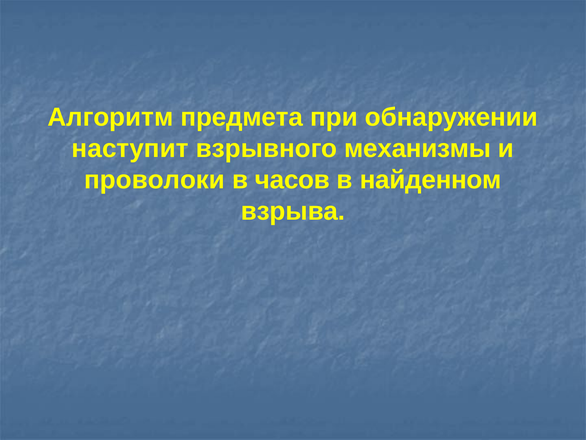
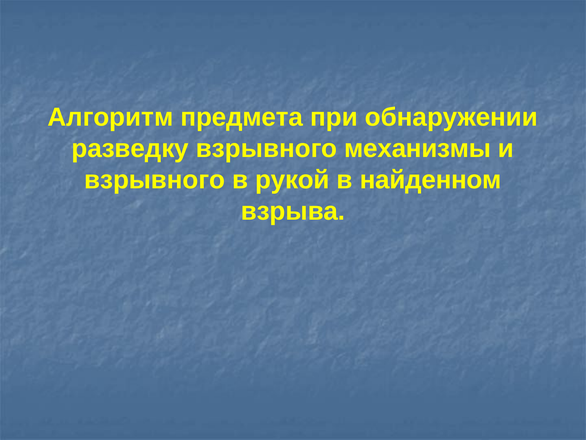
наступит: наступит -> разведку (130, 148)
проволоки: проволоки -> взрывного (155, 180)
часов: часов -> рукой (292, 180)
